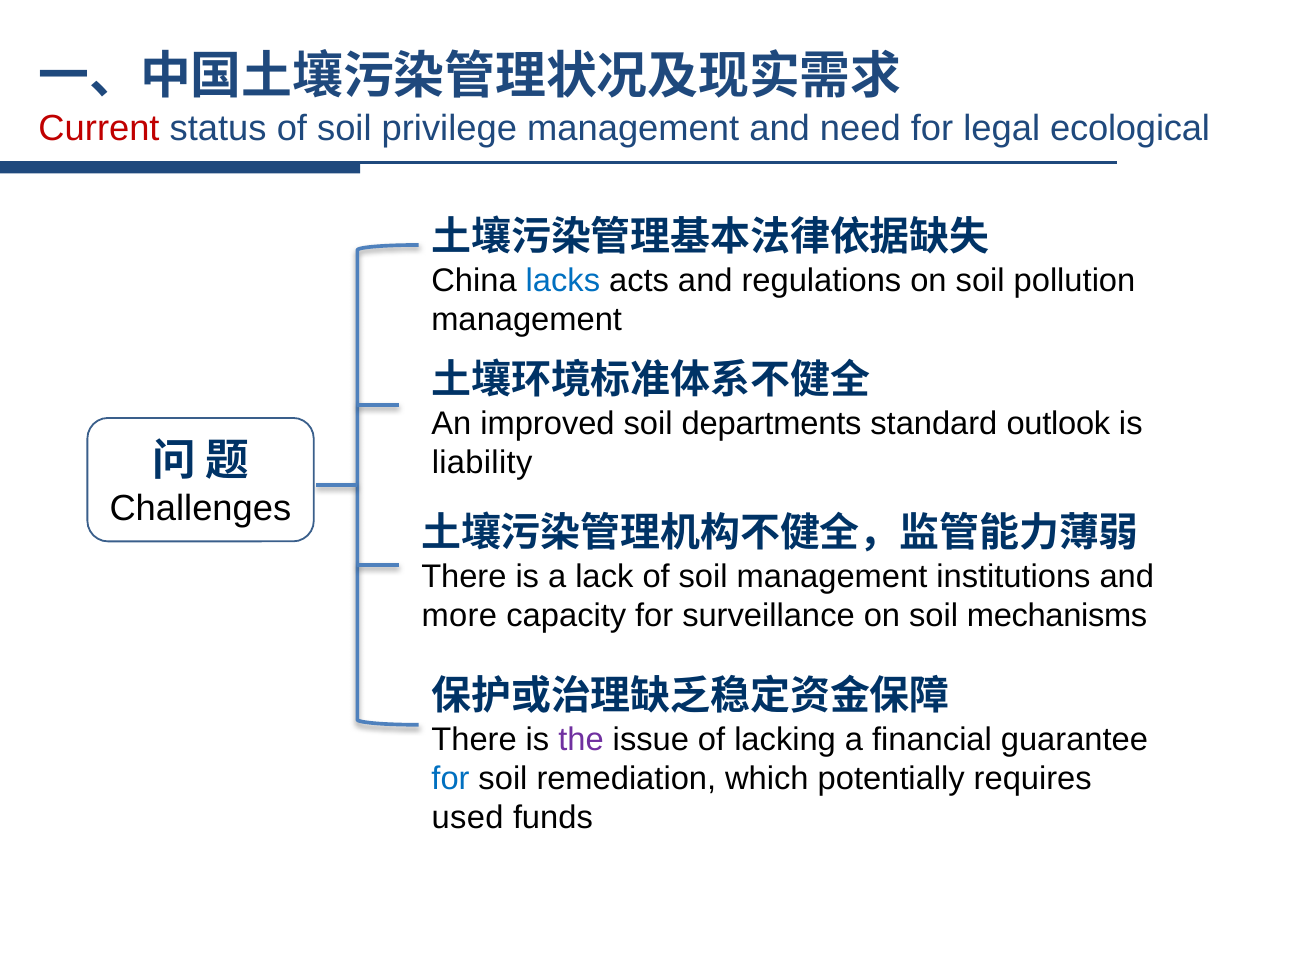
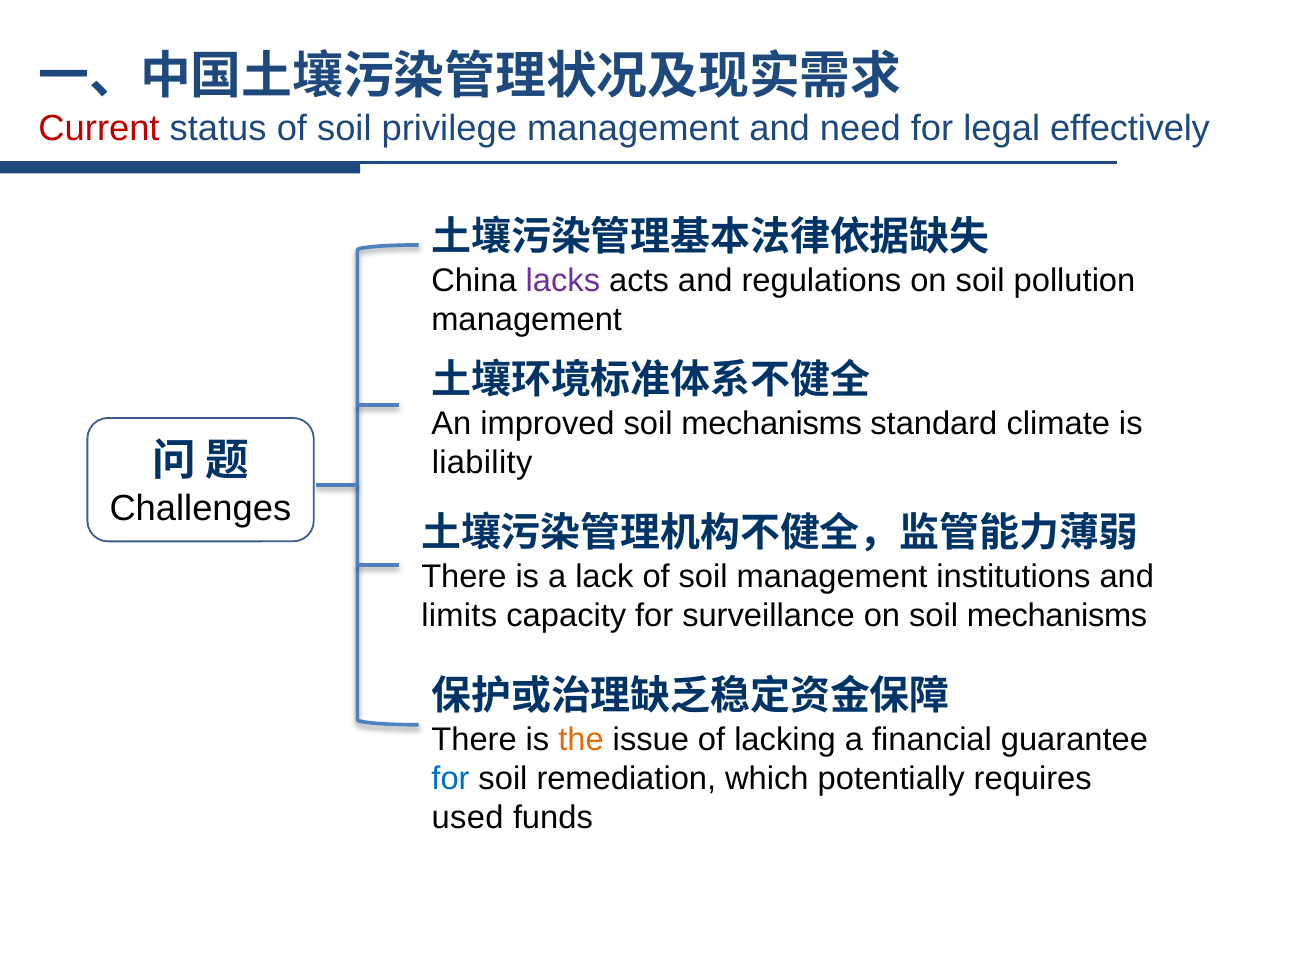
ecological: ecological -> effectively (1130, 128)
lacks colour: blue -> purple (563, 280)
improved soil departments: departments -> mechanisms (772, 423)
outlook: outlook -> climate (1058, 423)
more: more -> limits (459, 616)
the colour: purple -> orange (581, 740)
